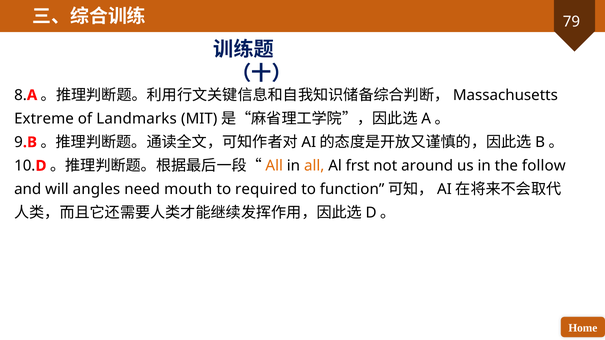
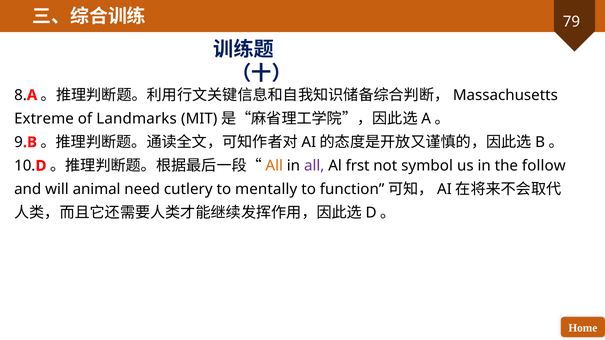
all colour: orange -> purple (314, 166)
around: around -> symbol (427, 166)
angles: angles -> animal (97, 190)
mouth: mouth -> cutlery (188, 190)
required: required -> mentally (266, 190)
